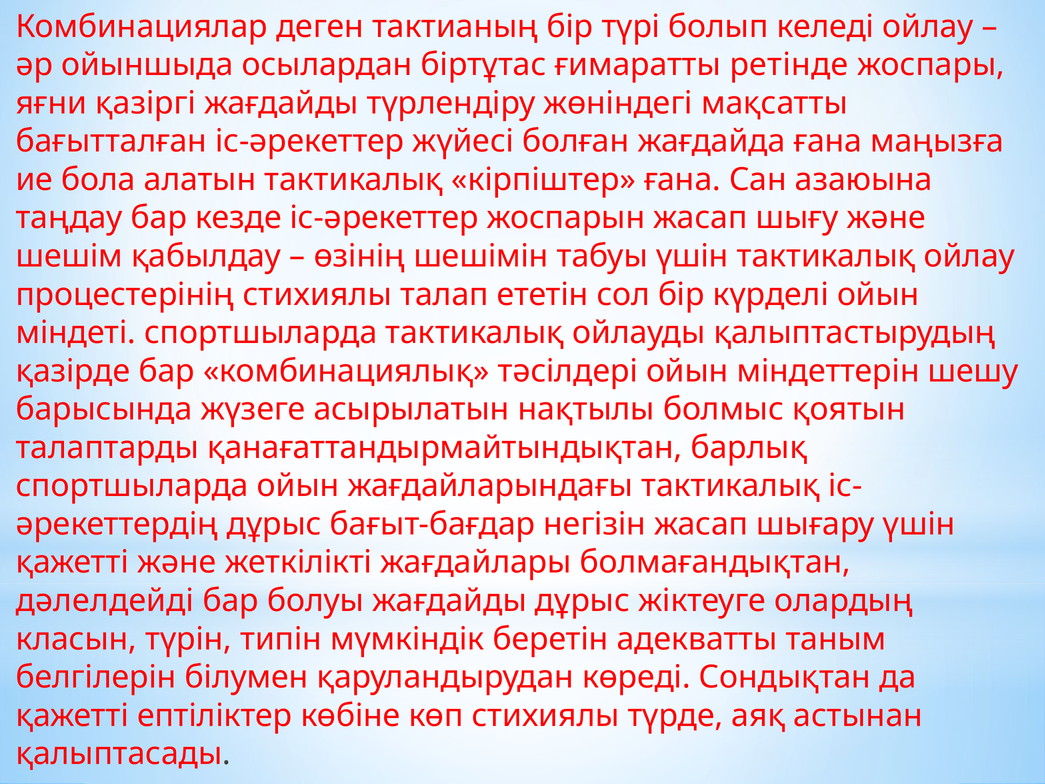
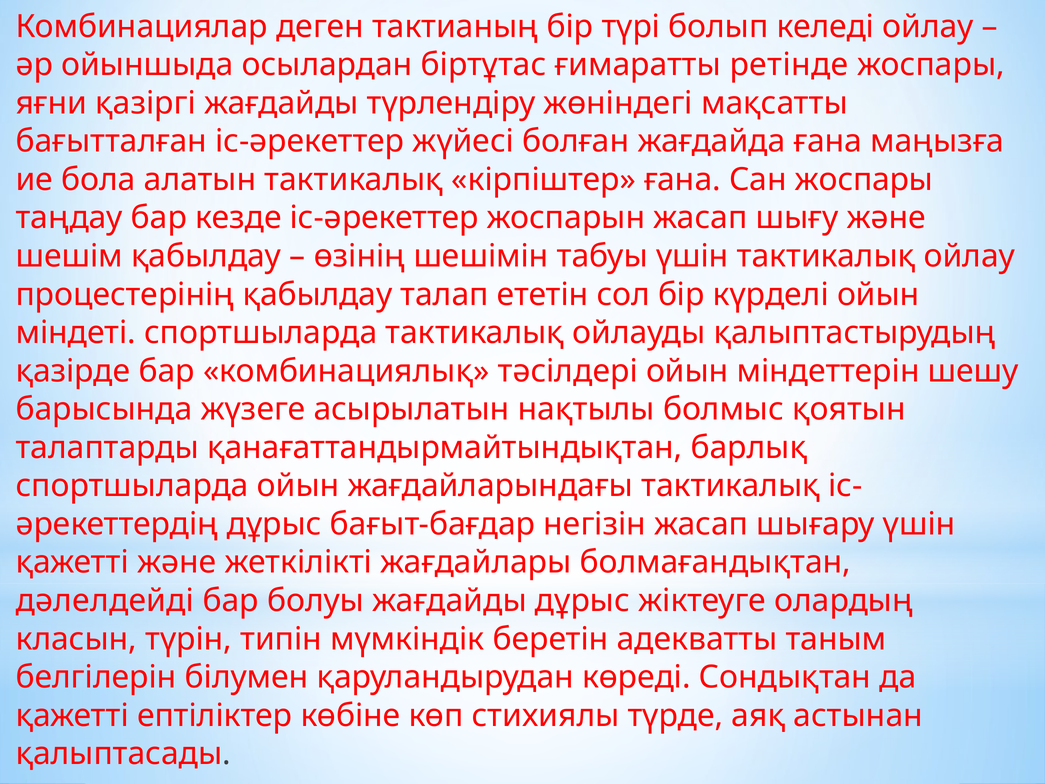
Сан азаюына: азаюына -> жоспары (864, 180)
процестерінің стихиялы: стихиялы -> қабылдау (317, 294)
